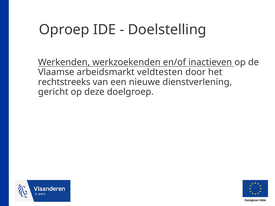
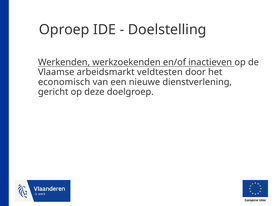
rechtstreeks: rechtstreeks -> economisch (64, 82)
